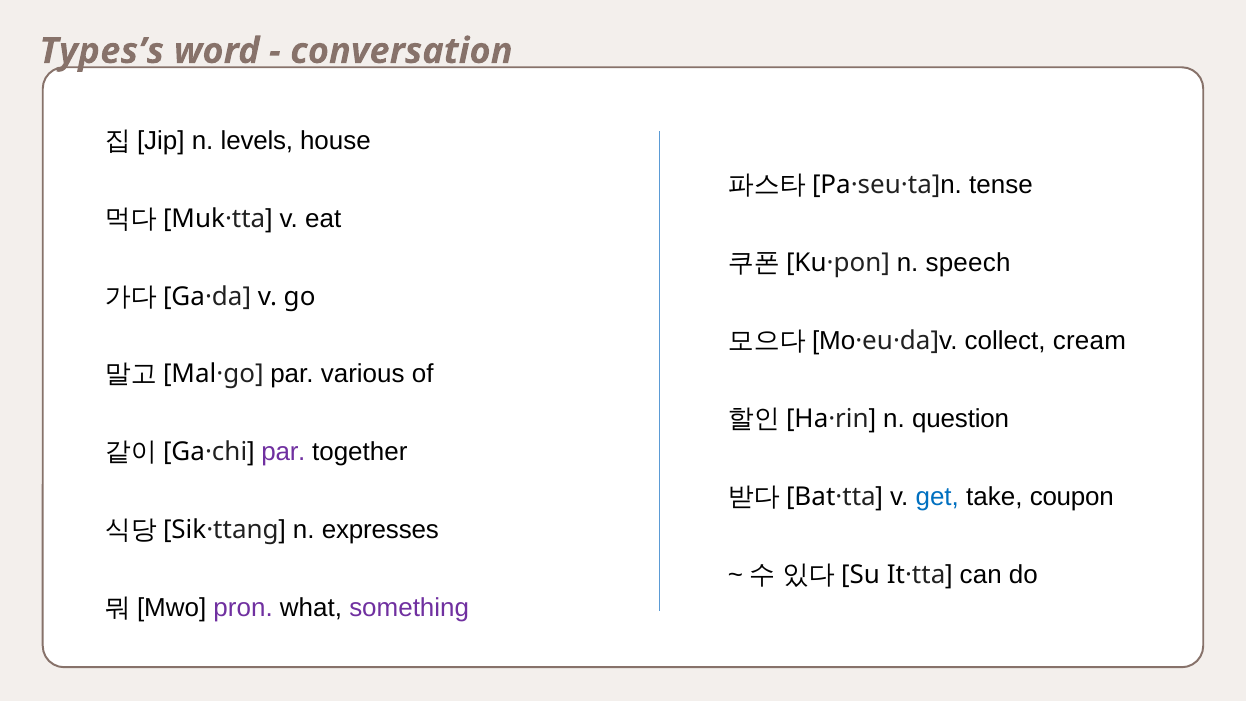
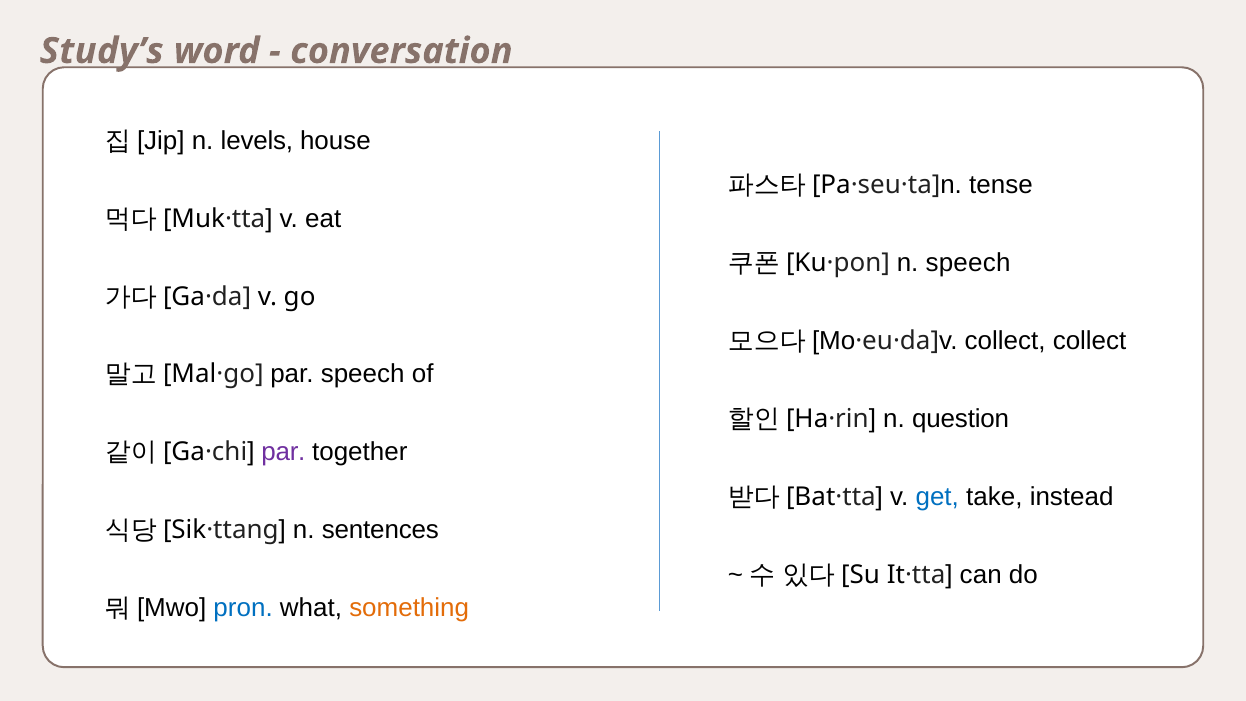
Types’s: Types’s -> Study’s (102, 51)
collect cream: cream -> collect (1090, 341)
par various: various -> speech (363, 374)
coupon: coupon -> instead (1072, 497)
expresses: expresses -> sentences (380, 530)
pron colour: purple -> blue (243, 608)
something colour: purple -> orange (409, 608)
